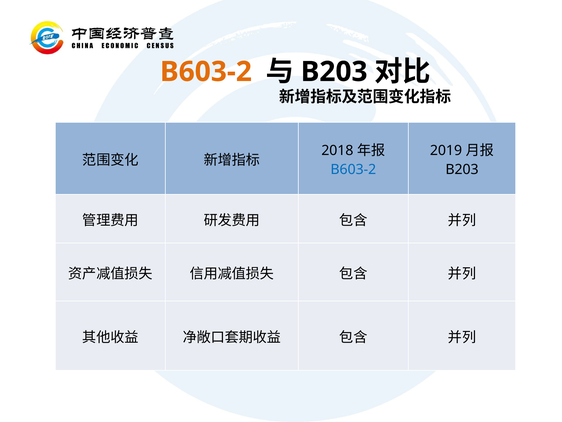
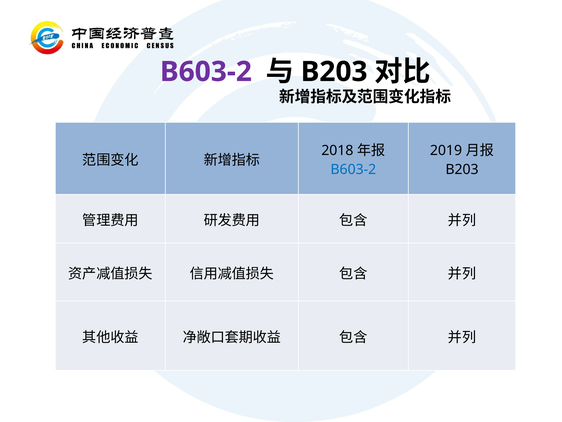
B603-2 colour: orange -> purple (206, 72)
